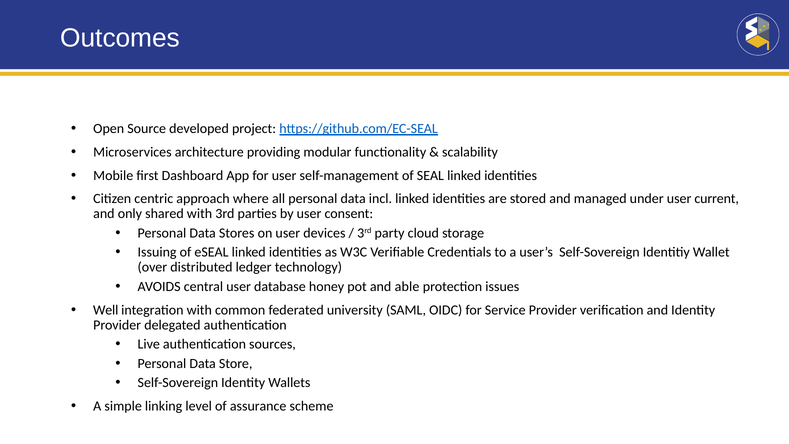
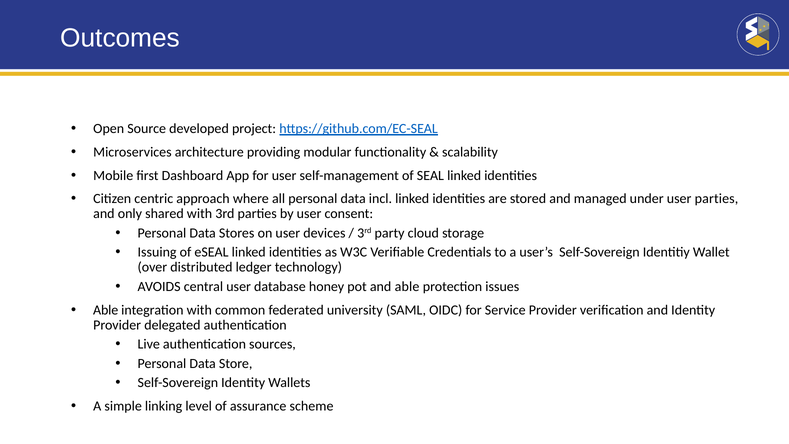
user current: current -> parties (717, 199)
Well: Well -> Able (106, 310)
